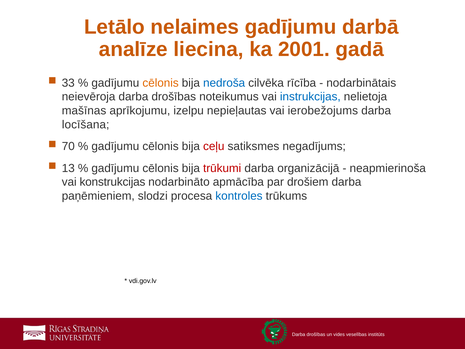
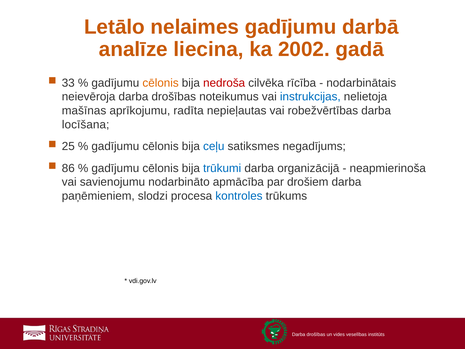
2001: 2001 -> 2002 (304, 49)
nedroša colour: blue -> red (224, 83)
izelpu: izelpu -> radīta (189, 111)
ierobežojums: ierobežojums -> robežvērtības (323, 111)
70: 70 -> 25 (68, 146)
ceļu colour: red -> blue (214, 146)
13: 13 -> 86 (68, 168)
trūkumi colour: red -> blue (222, 168)
konstrukcijas: konstrukcijas -> savienojumu (112, 182)
